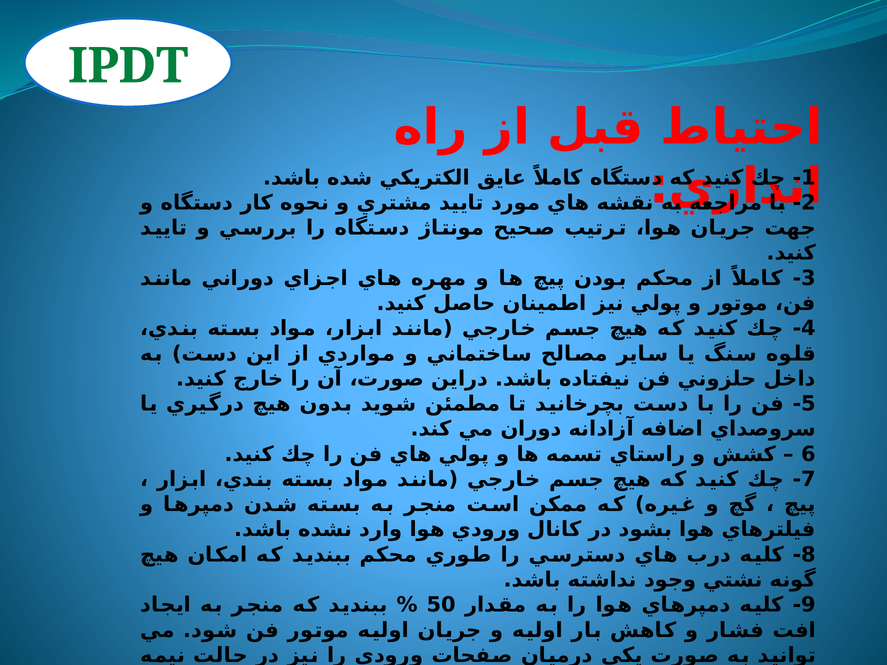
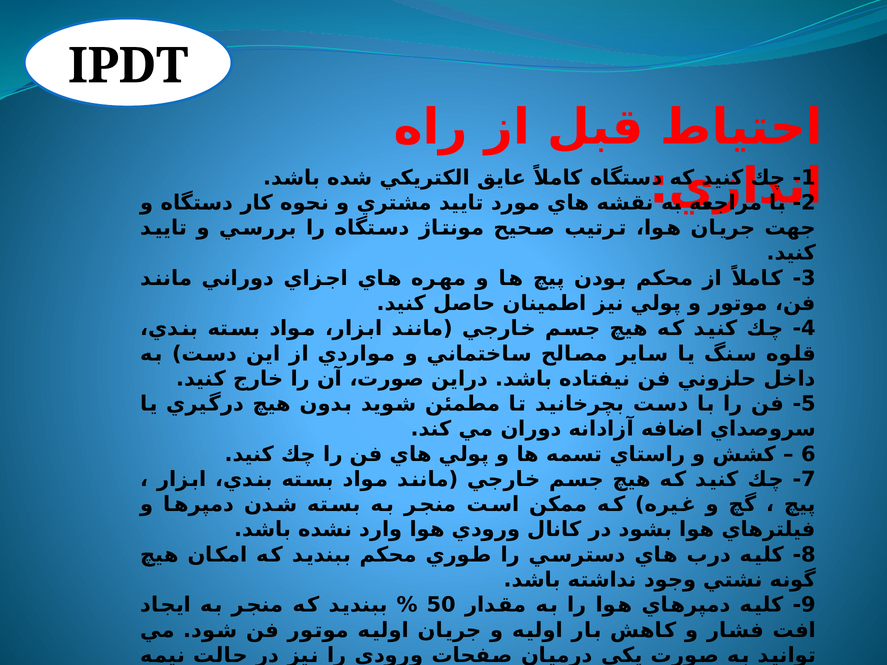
IPDT colour: green -> black (128, 66)
